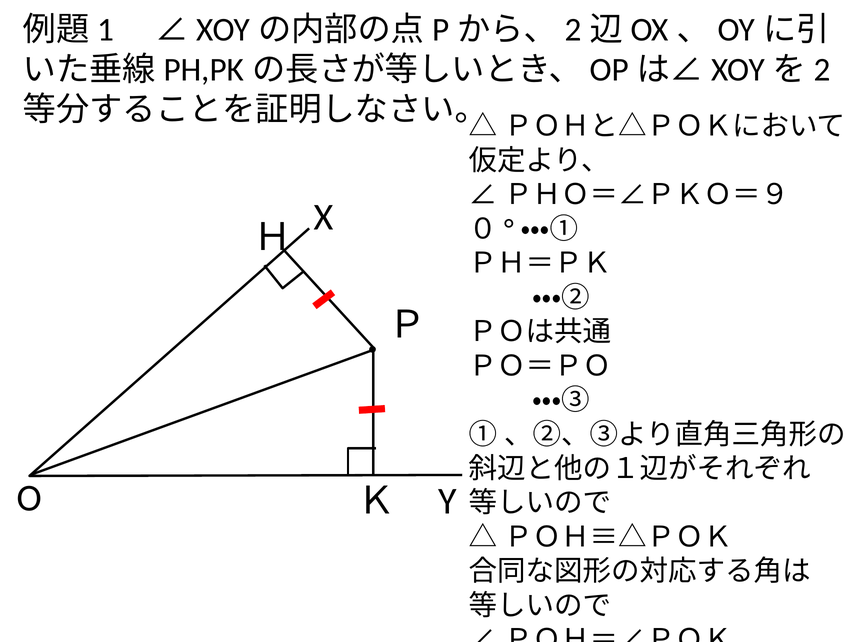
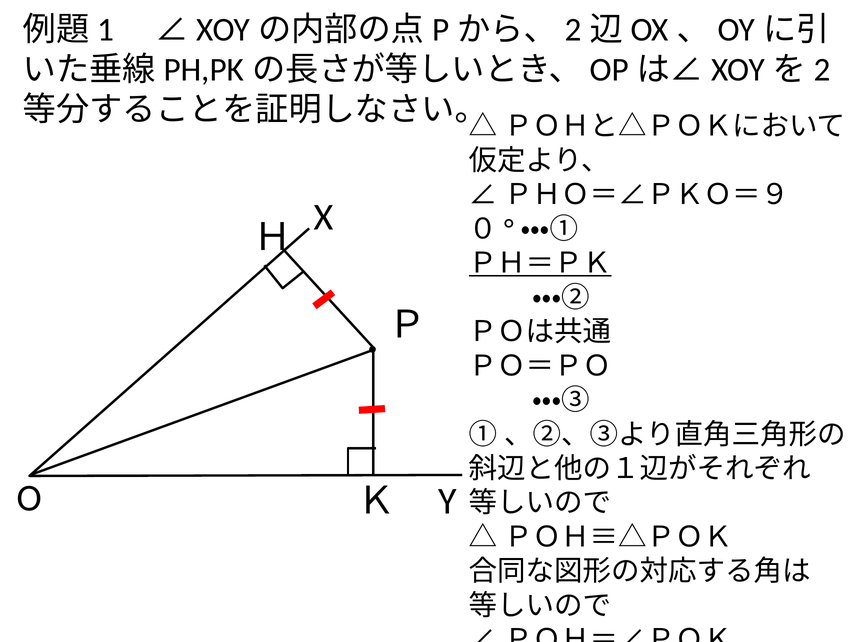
ＰＨ＝ＰＫ underline: none -> present (540, 263)
